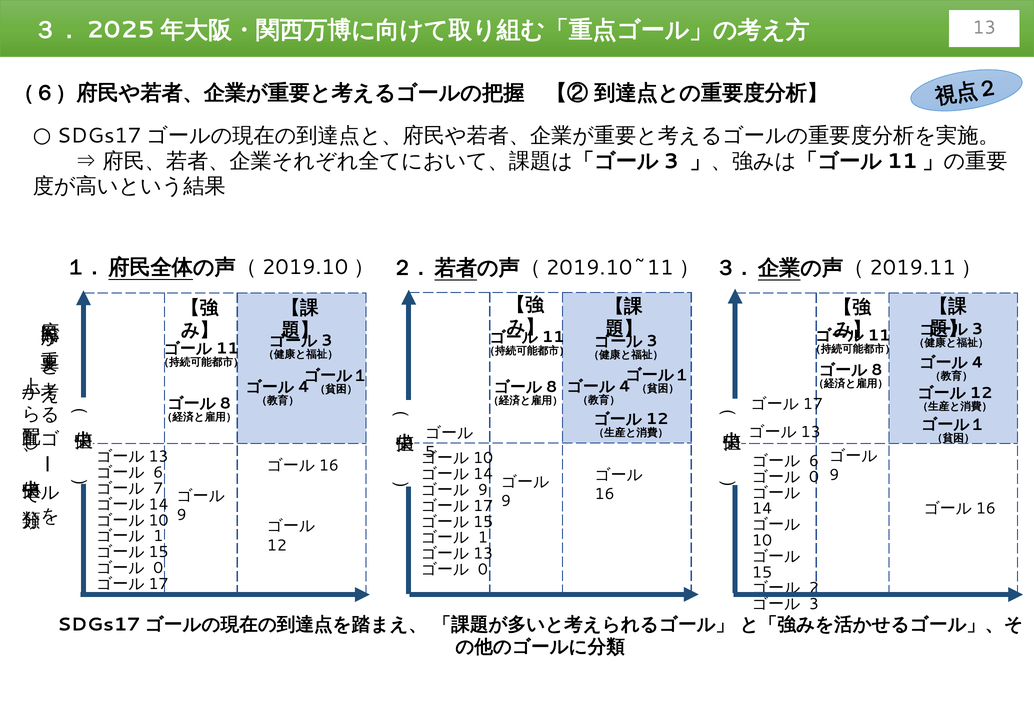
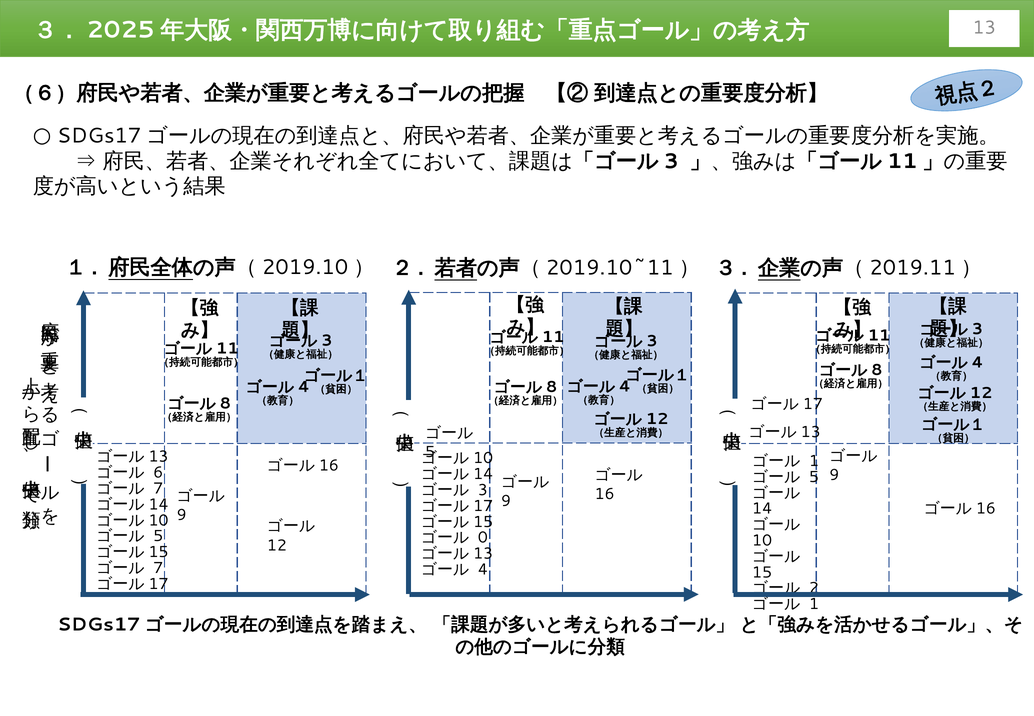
6: 6 -> 1 (814, 461)
0: 0 -> 5 (814, 477)
9: 9 -> 3 (483, 490)
1: 1 -> 5 (158, 536)
1: 1 -> 0 (483, 538)
0: 0 -> 7 (158, 568)
0: 0 -> 4 (483, 569)
3: 3 -> 1 (814, 604)
